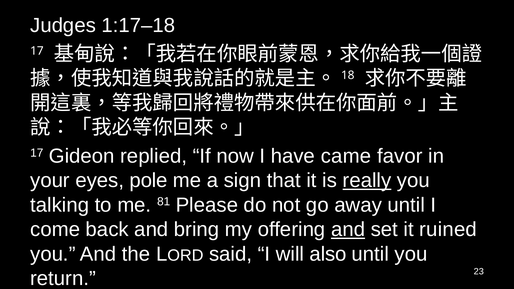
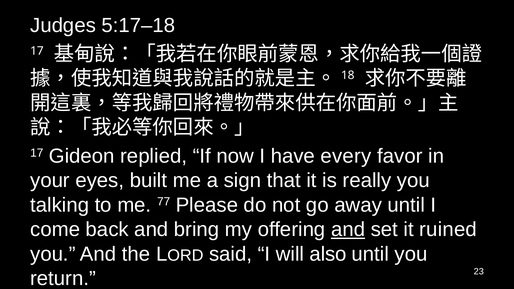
1:17–18: 1:17–18 -> 5:17–18 (138, 26)
came: came -> every (346, 156)
pole: pole -> built (148, 181)
really underline: present -> none (367, 181)
81: 81 -> 77 (164, 202)
